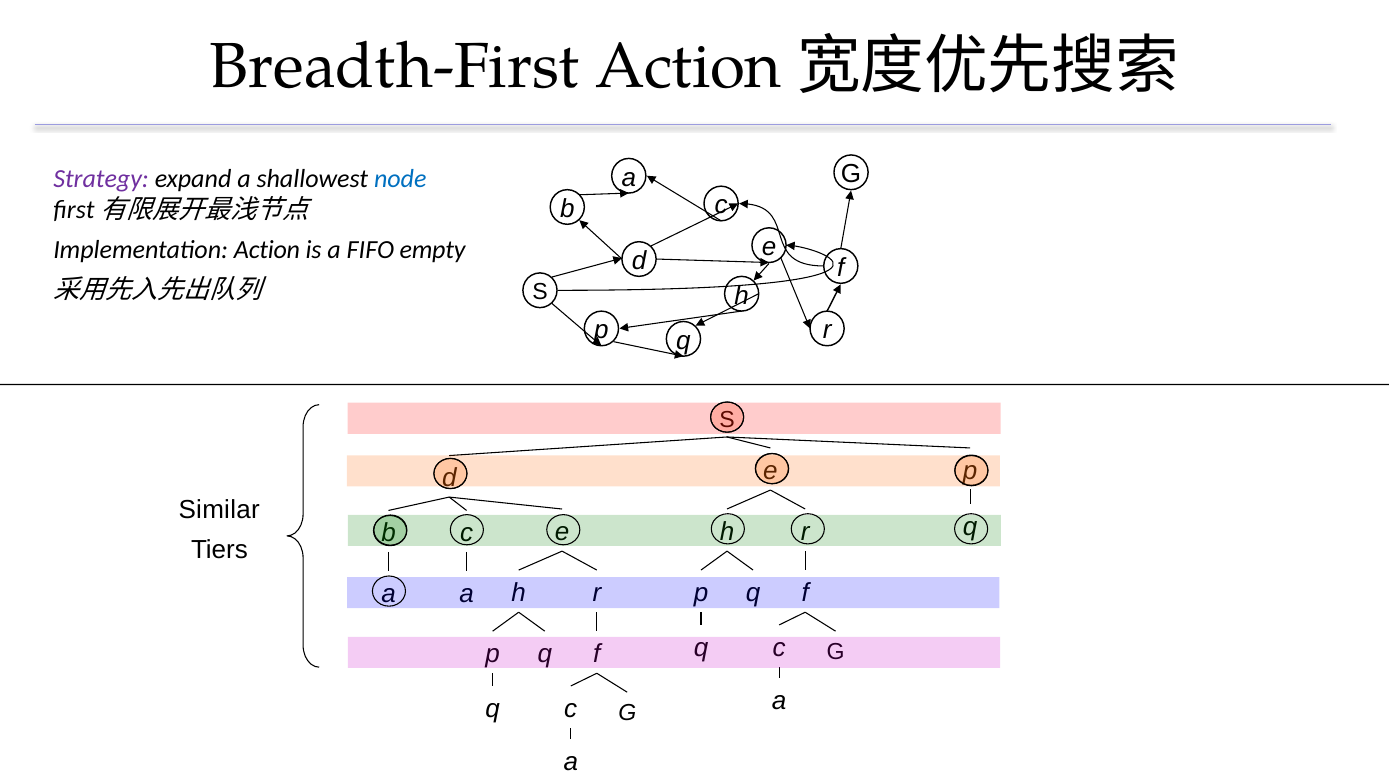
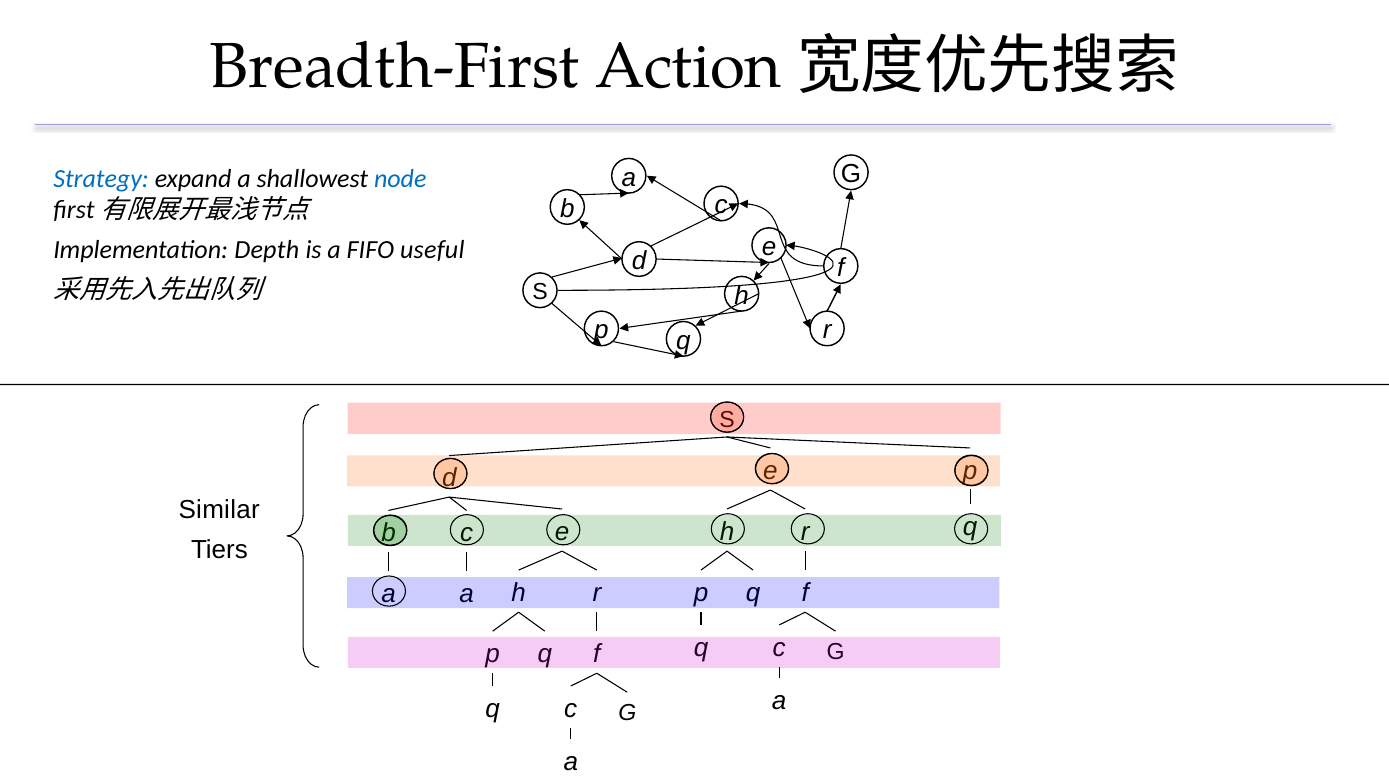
Strategy colour: purple -> blue (101, 179)
Implementation Action: Action -> Depth (267, 250)
empty: empty -> useful (432, 250)
